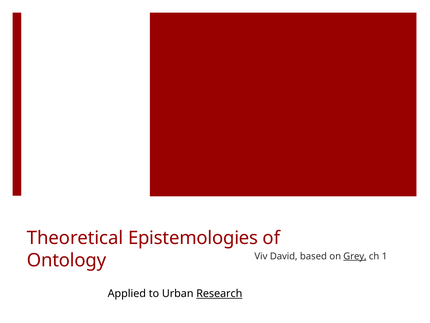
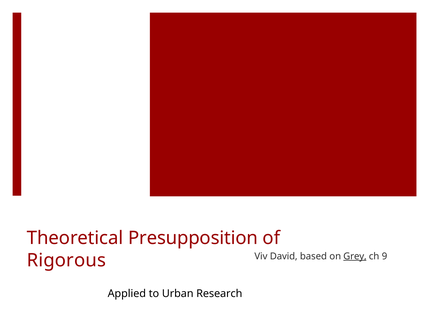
Epistemologies: Epistemologies -> Presupposition (193, 238)
Ontology: Ontology -> Rigorous (66, 260)
1: 1 -> 9 (384, 256)
Research underline: present -> none (219, 293)
